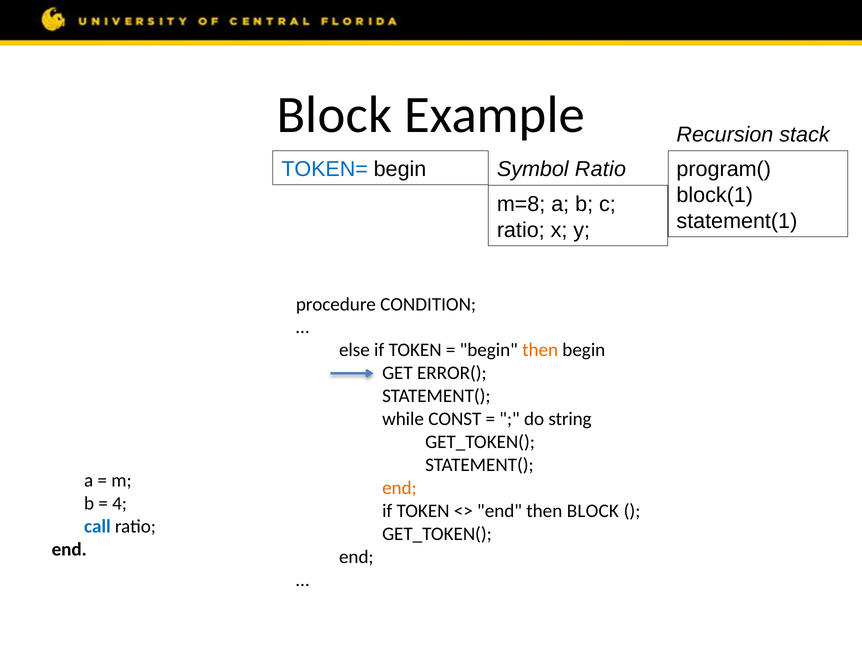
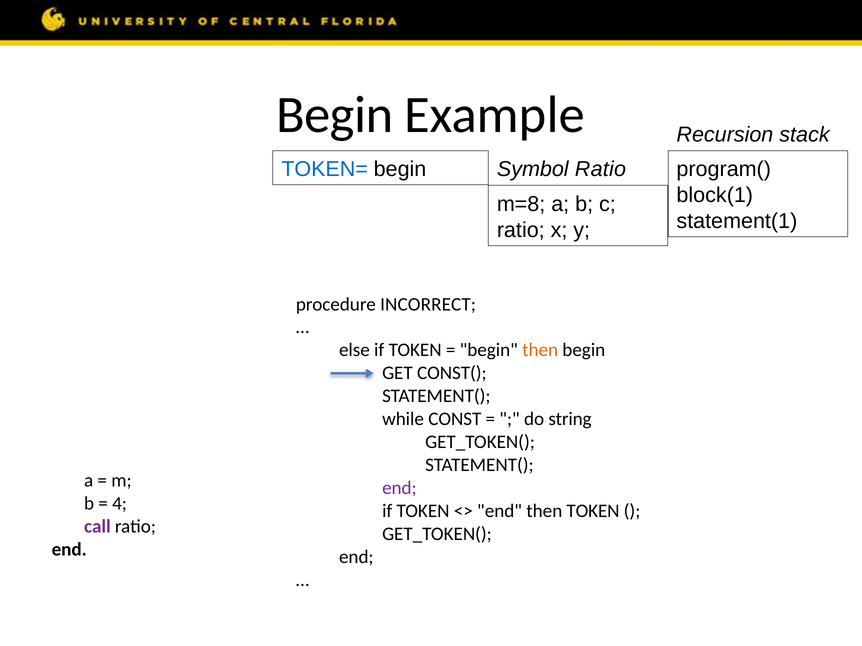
Block: Block -> Begin (335, 115)
CONDITION: CONDITION -> INCORRECT (428, 304)
ERROR(: ERROR( -> CONST( (452, 373)
end colour: orange -> purple (399, 488)
then BLOCK: BLOCK -> TOKEN (593, 511)
call colour: blue -> purple (97, 527)
